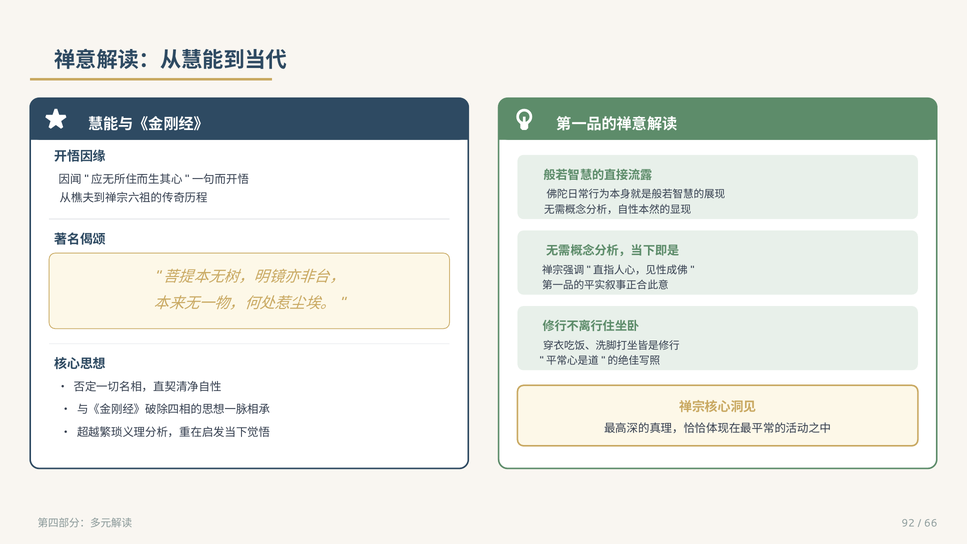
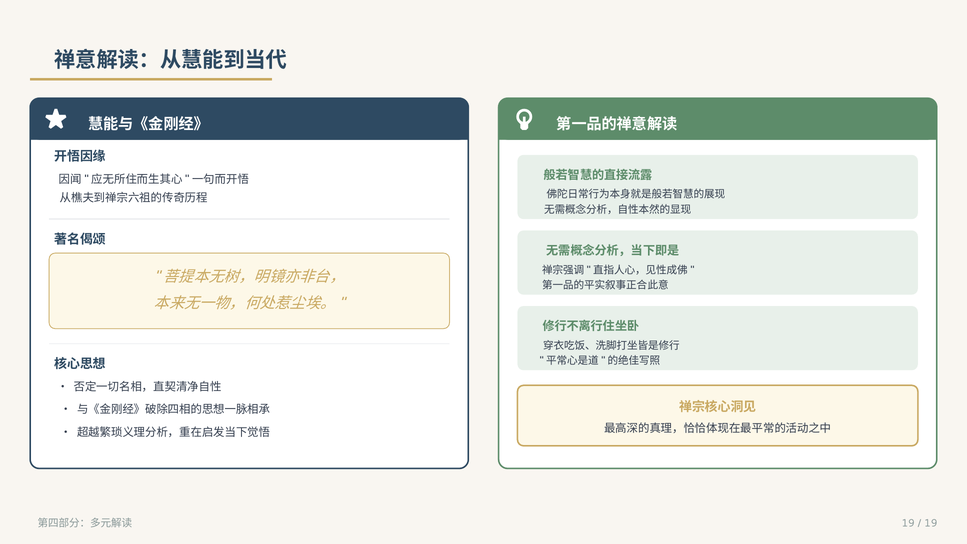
92: 92 -> 19 (908, 523)
66: 66 -> 19 (931, 523)
